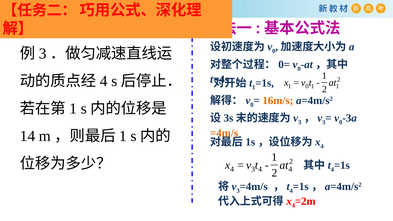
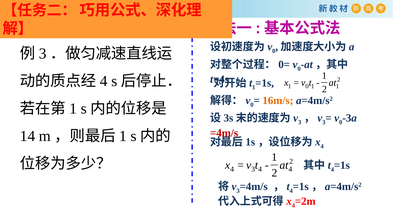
=4m/s colour: orange -> red (224, 133)
